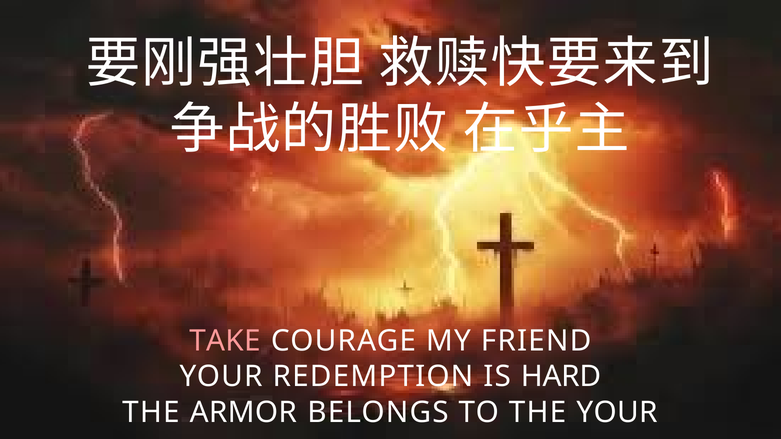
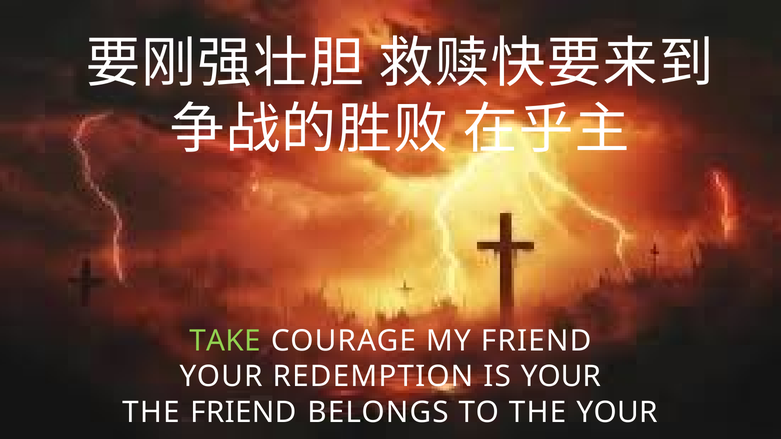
TAKE colour: pink -> light green (225, 341)
IS HARD: HARD -> YOUR (561, 377)
THE ARMOR: ARMOR -> FRIEND (243, 413)
